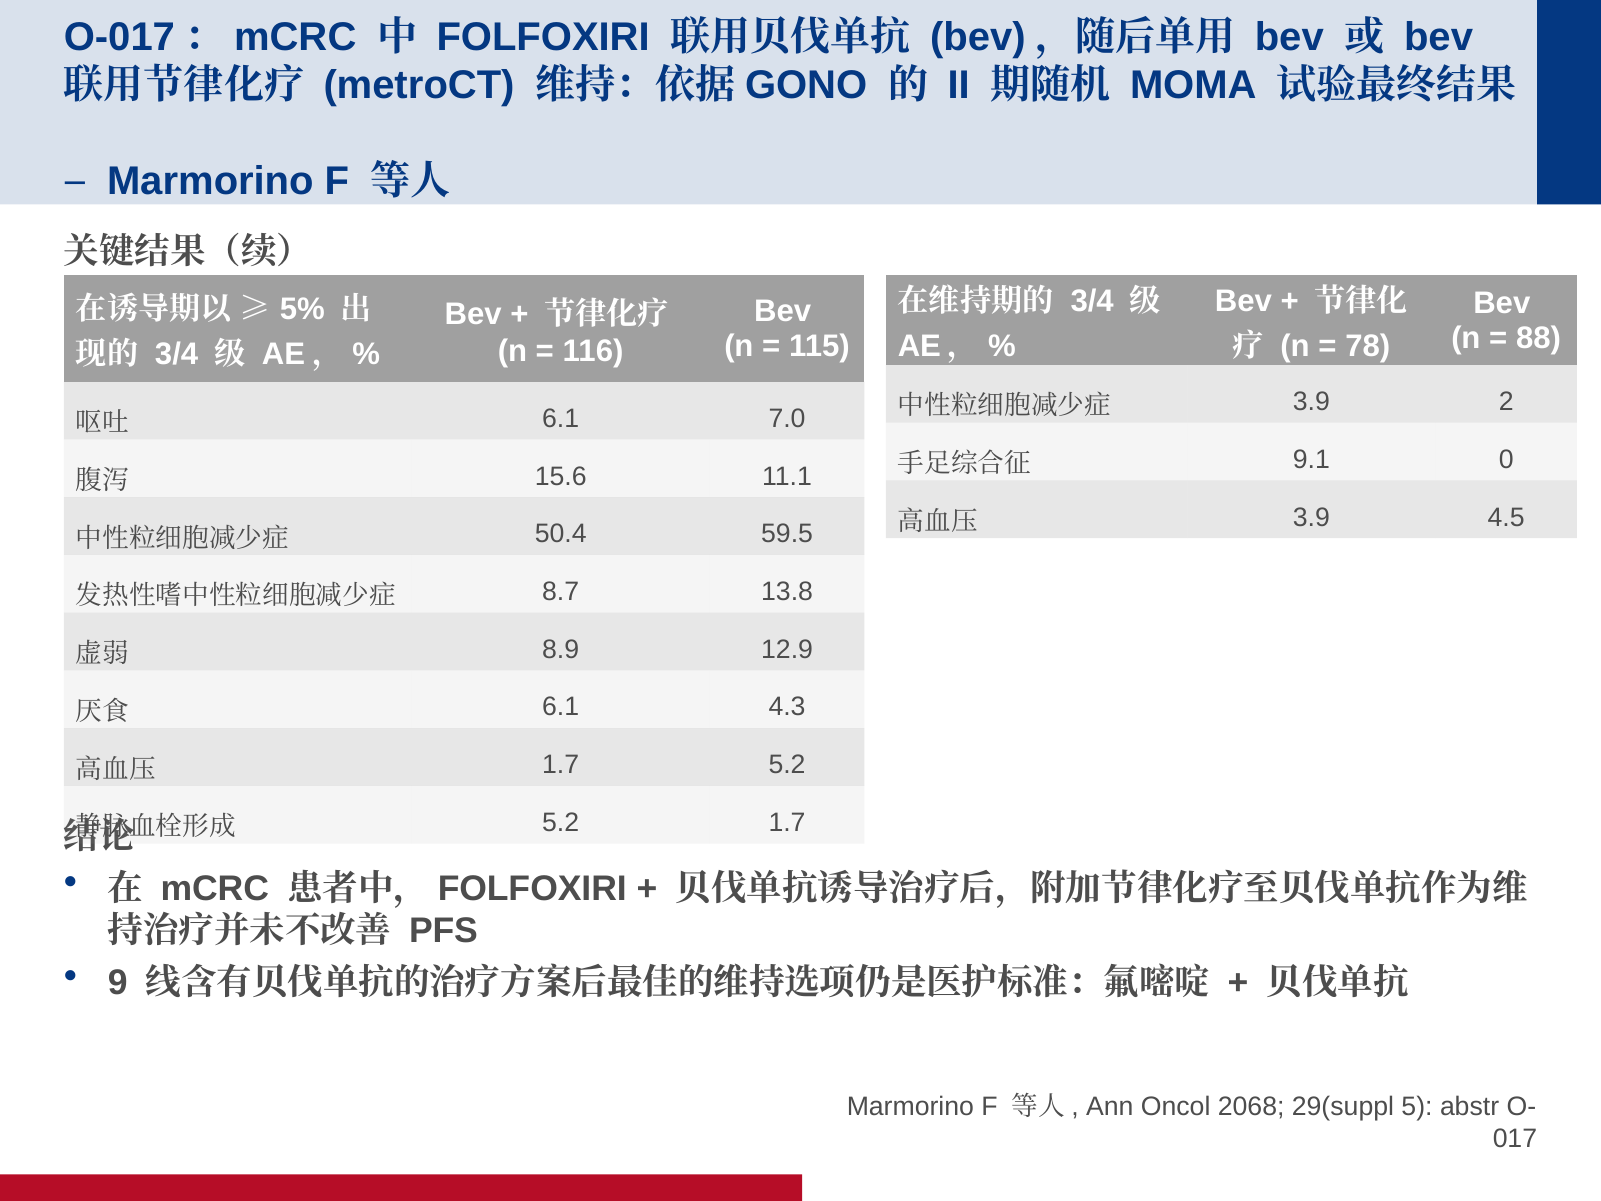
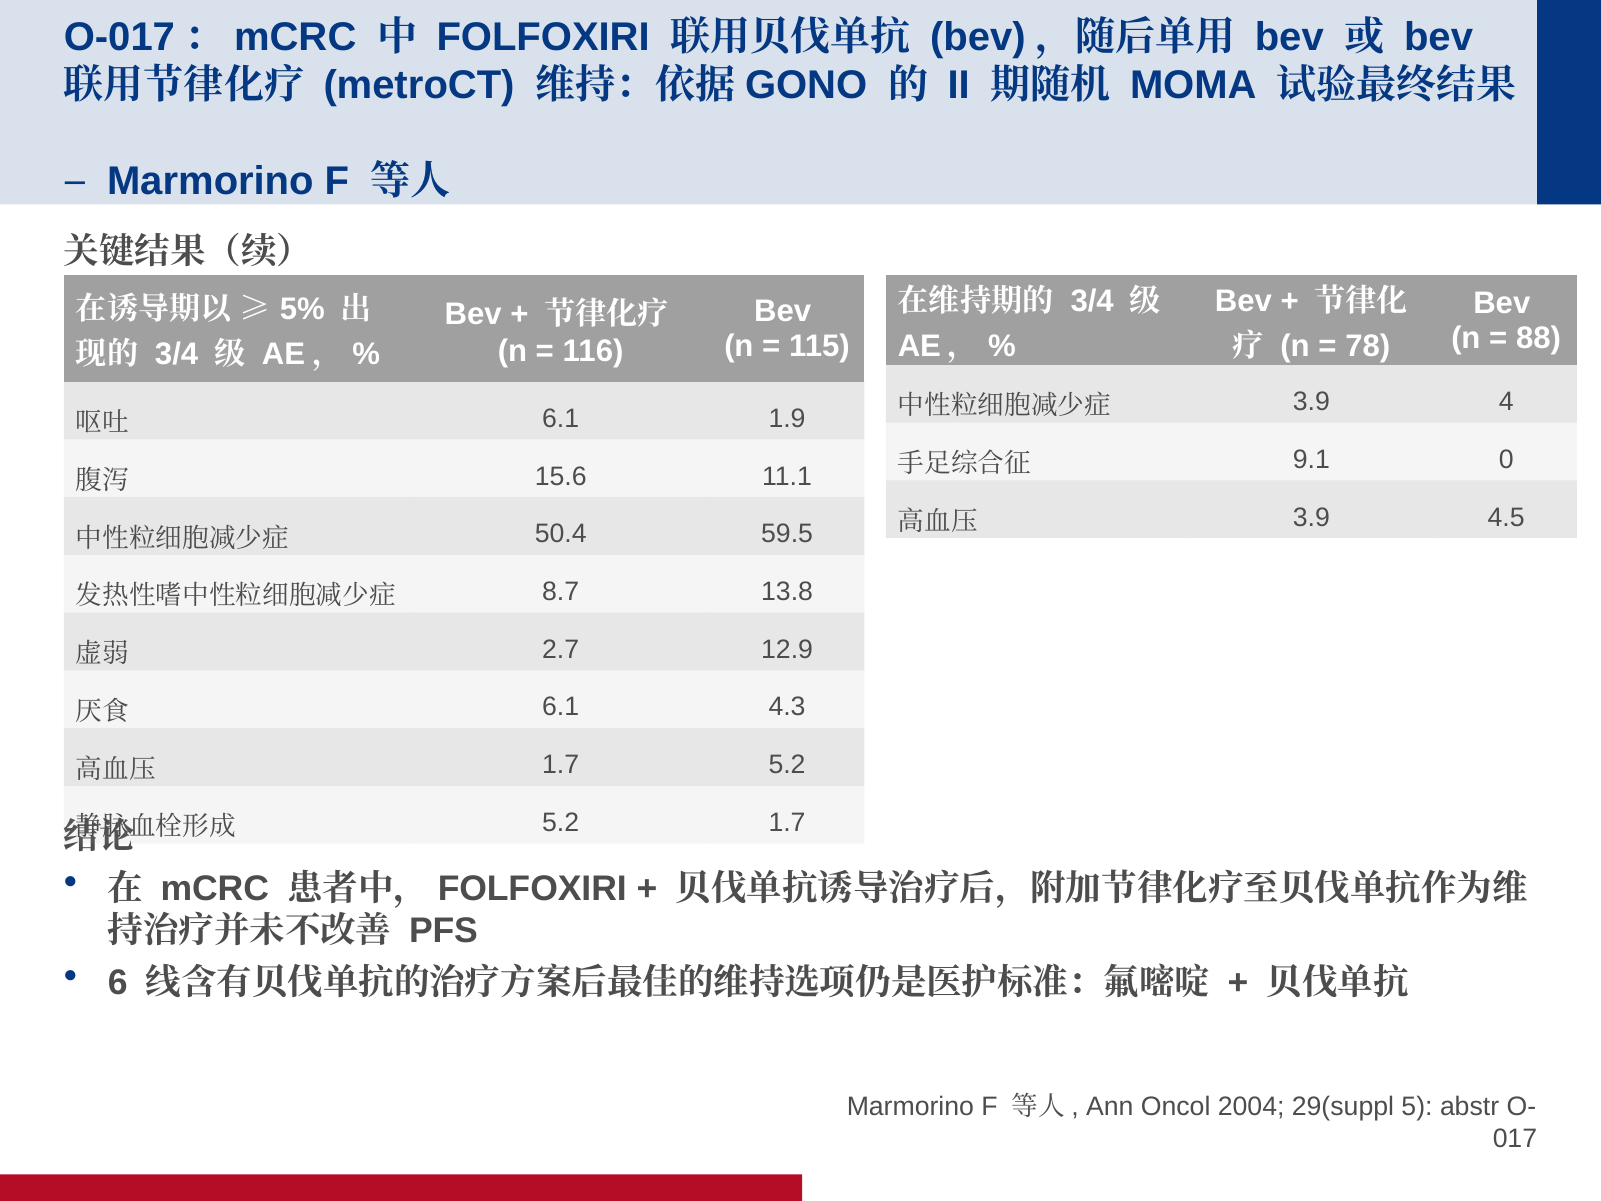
2: 2 -> 4 (1506, 402)
7.0: 7.0 -> 1.9 (787, 418)
8.9: 8.9 -> 2.7 (561, 649)
9: 9 -> 6 (118, 982)
2068: 2068 -> 2004 (1251, 1106)
